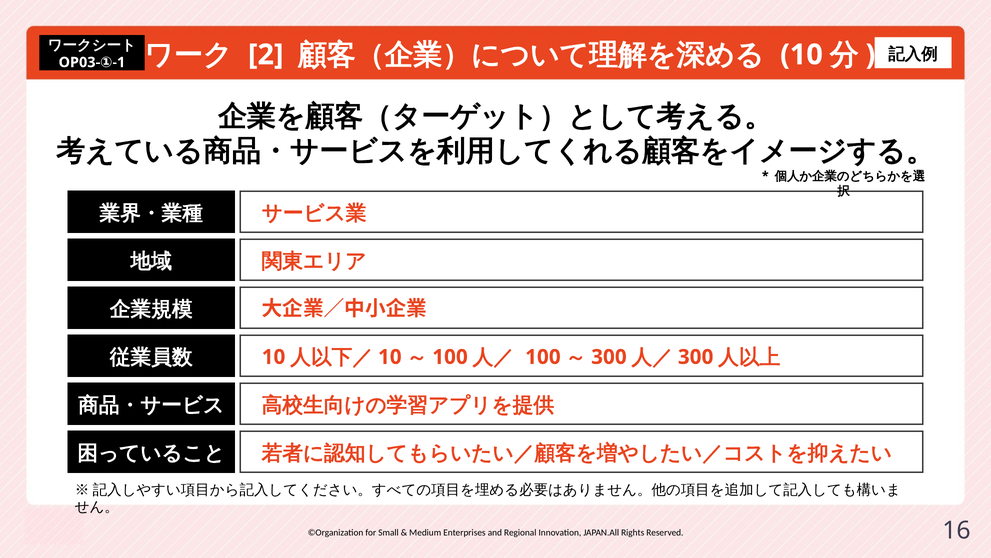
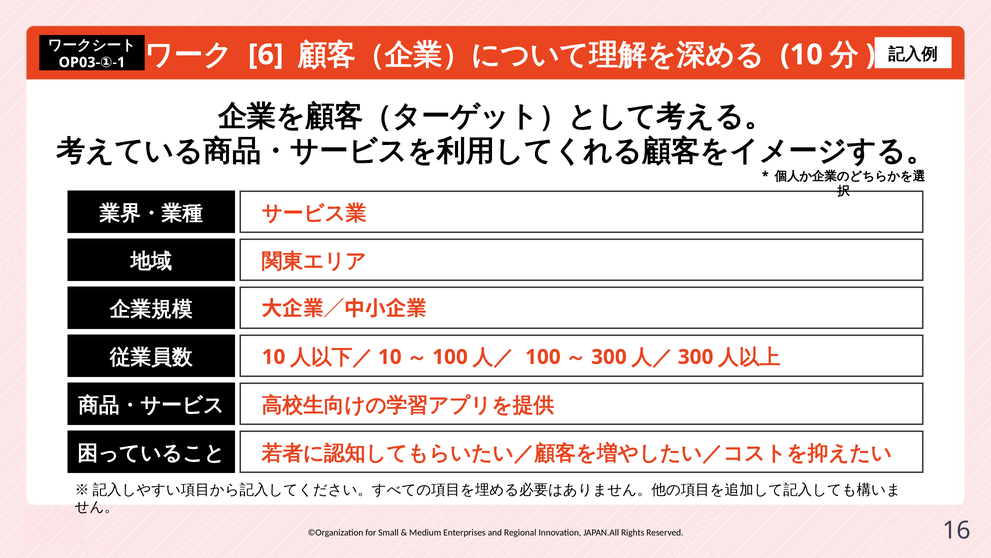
2: 2 -> 6 (266, 55)
